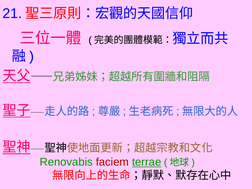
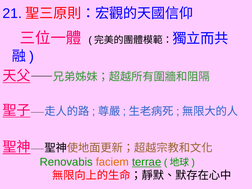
faciem colour: red -> orange (112, 162)
